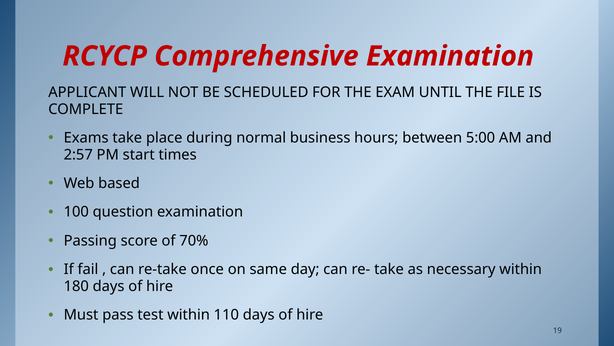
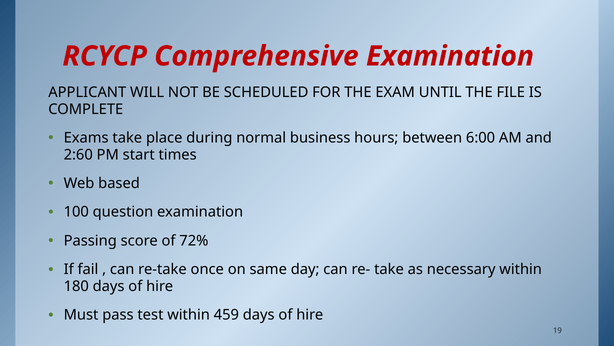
5:00: 5:00 -> 6:00 (481, 138)
2:57: 2:57 -> 2:60 (78, 154)
70%: 70% -> 72% (194, 240)
110: 110 -> 459 (226, 315)
